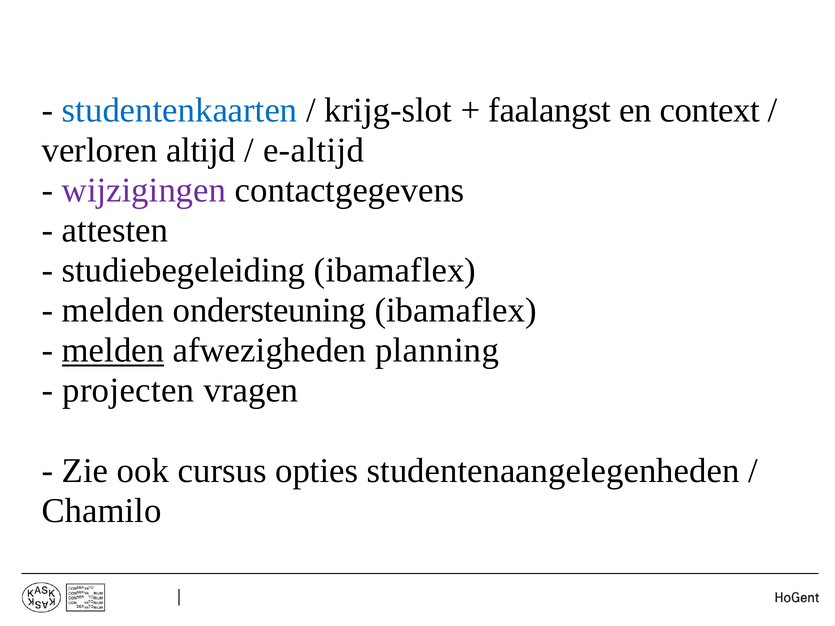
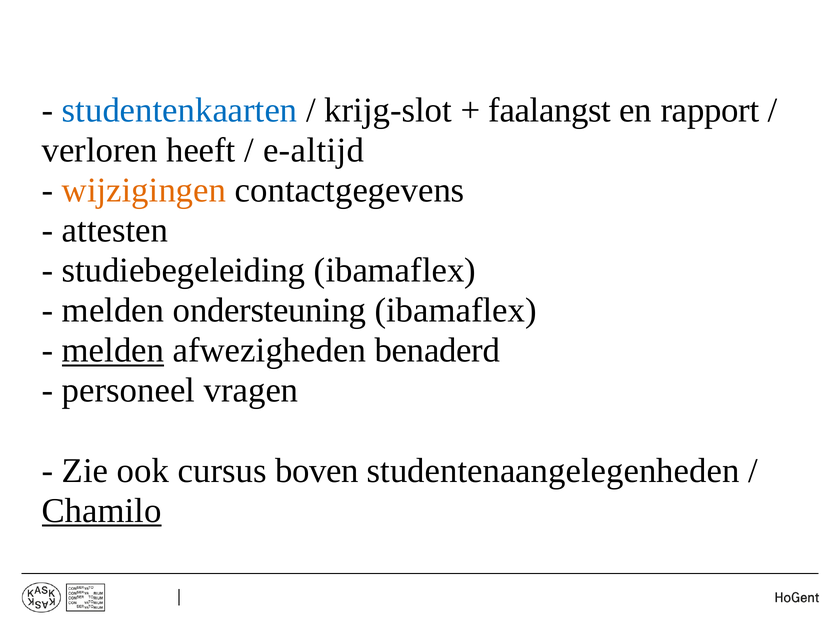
context: context -> rapport (710, 110)
altijd: altijd -> heeft (201, 150)
wijzigingen colour: purple -> orange (144, 190)
planning: planning -> benaderd (437, 351)
projecten: projecten -> personeel (129, 391)
opties: opties -> boven (317, 471)
Chamilo underline: none -> present (102, 511)
